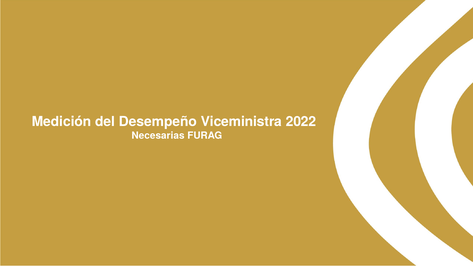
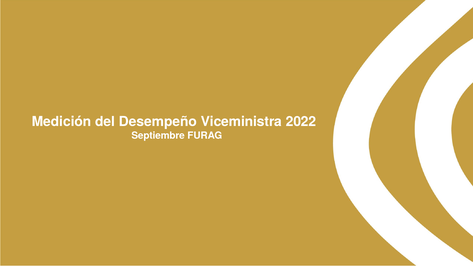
Necesarias: Necesarias -> Septiembre (158, 136)
